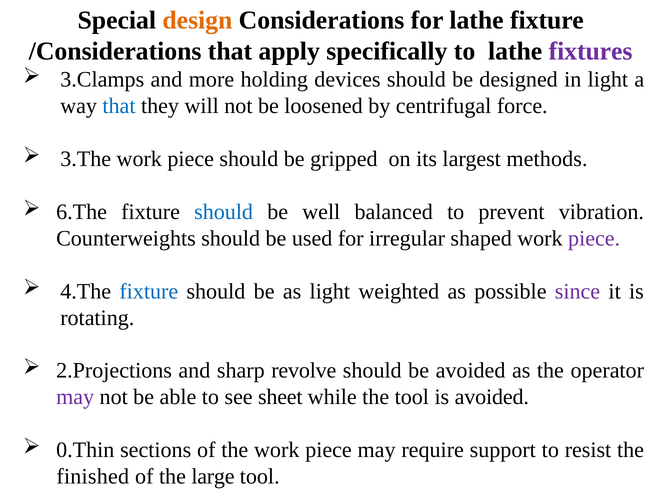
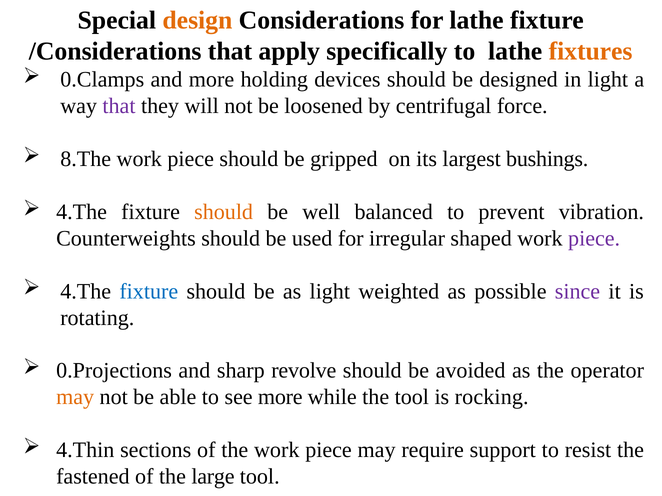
fixtures colour: purple -> orange (591, 51)
3.Clamps: 3.Clamps -> 0.Clamps (102, 80)
that colour: blue -> purple (119, 106)
3.The: 3.The -> 8.The (86, 159)
methods: methods -> bushings (547, 159)
6.The: 6.The -> 4.The (82, 212)
should colour: blue -> orange (224, 212)
2.Projections: 2.Projections -> 0.Projections (114, 371)
may colour: purple -> orange (75, 398)
see sheet: sheet -> more (280, 398)
is avoided: avoided -> rocking (492, 398)
0.Thin: 0.Thin -> 4.Thin (85, 450)
finished: finished -> fastened (93, 477)
